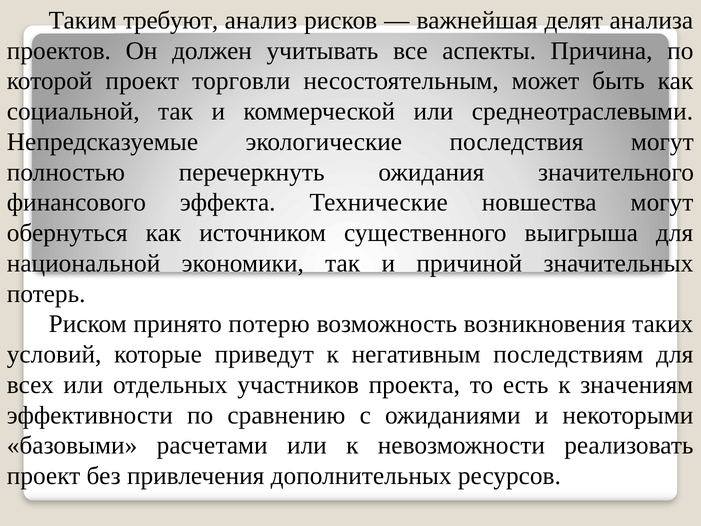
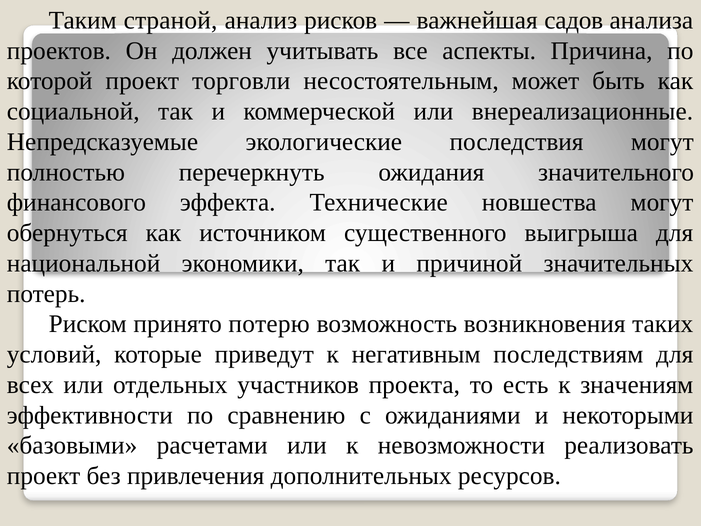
требуют: требуют -> страной (171, 20)
делят: делят -> садов (574, 20)
среднеотраслевыми: среднеотраслевыми -> внереализационные (582, 111)
